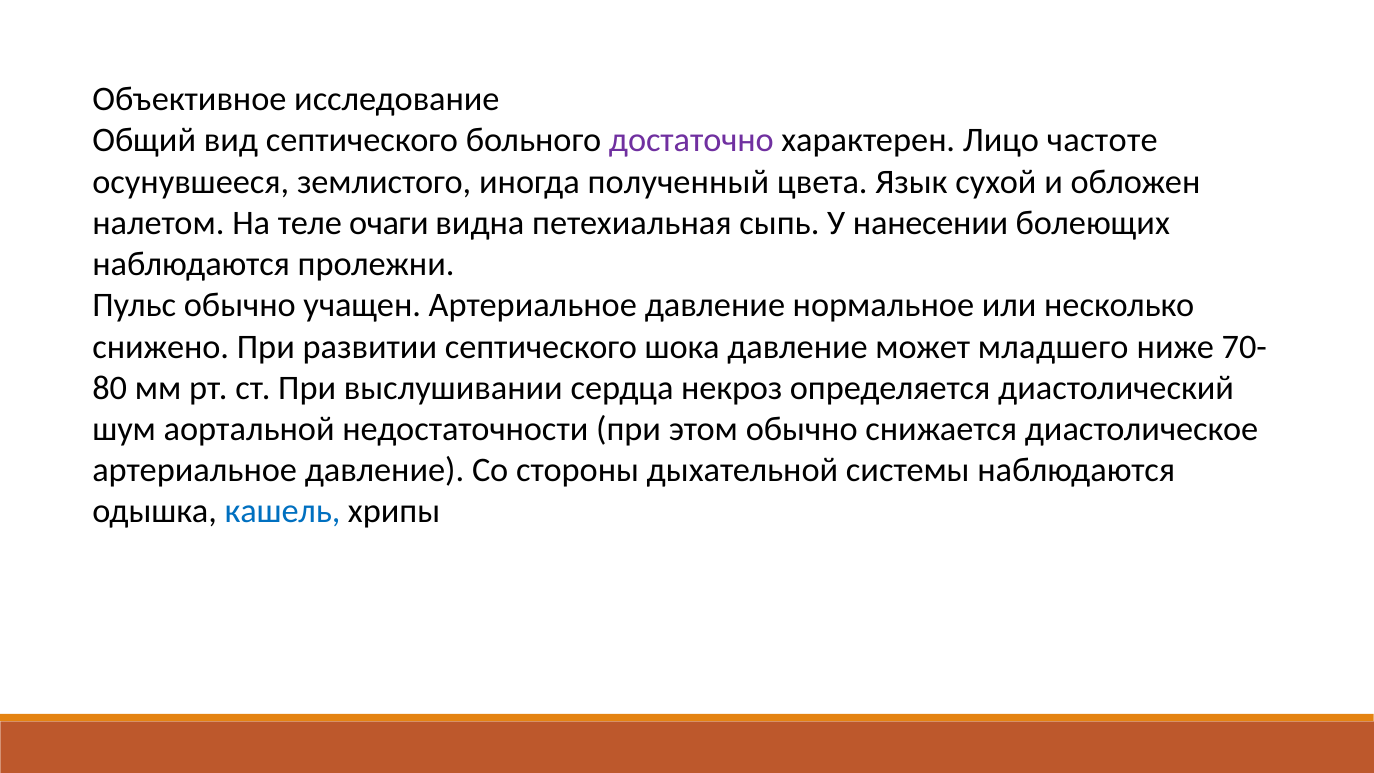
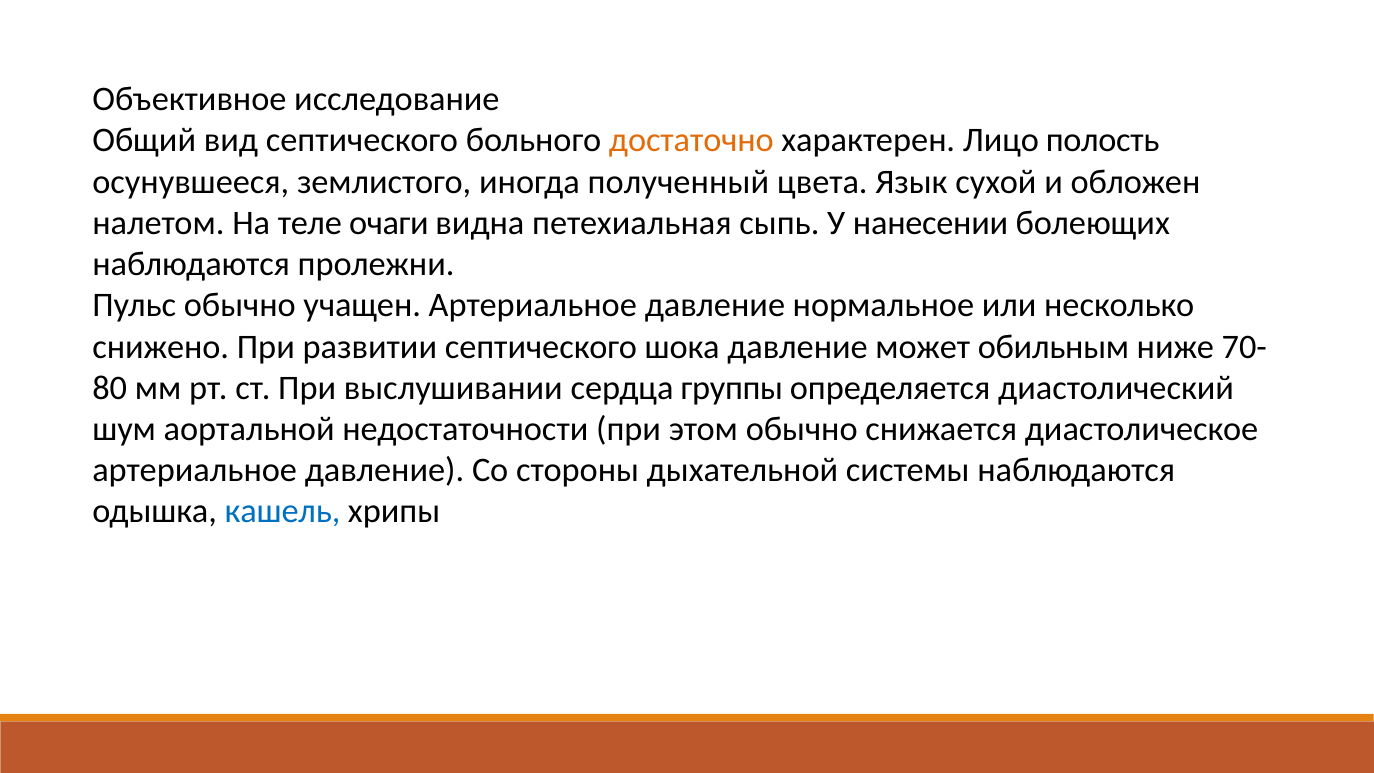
достаточно colour: purple -> orange (691, 141)
частоте: частоте -> полость (1103, 141)
младшего: младшего -> обильным (1053, 347)
некроз: некроз -> группы (732, 388)
